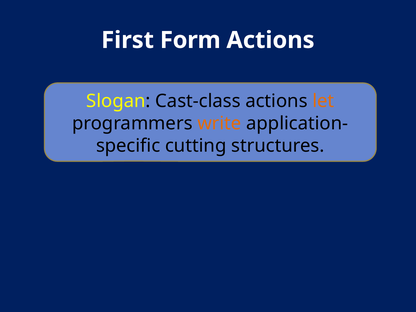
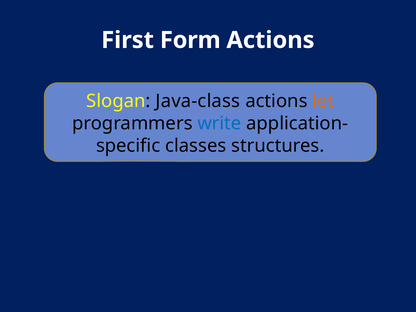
Cast-class: Cast-class -> Java-class (198, 101)
write colour: orange -> blue (219, 123)
cutting: cutting -> classes (196, 146)
